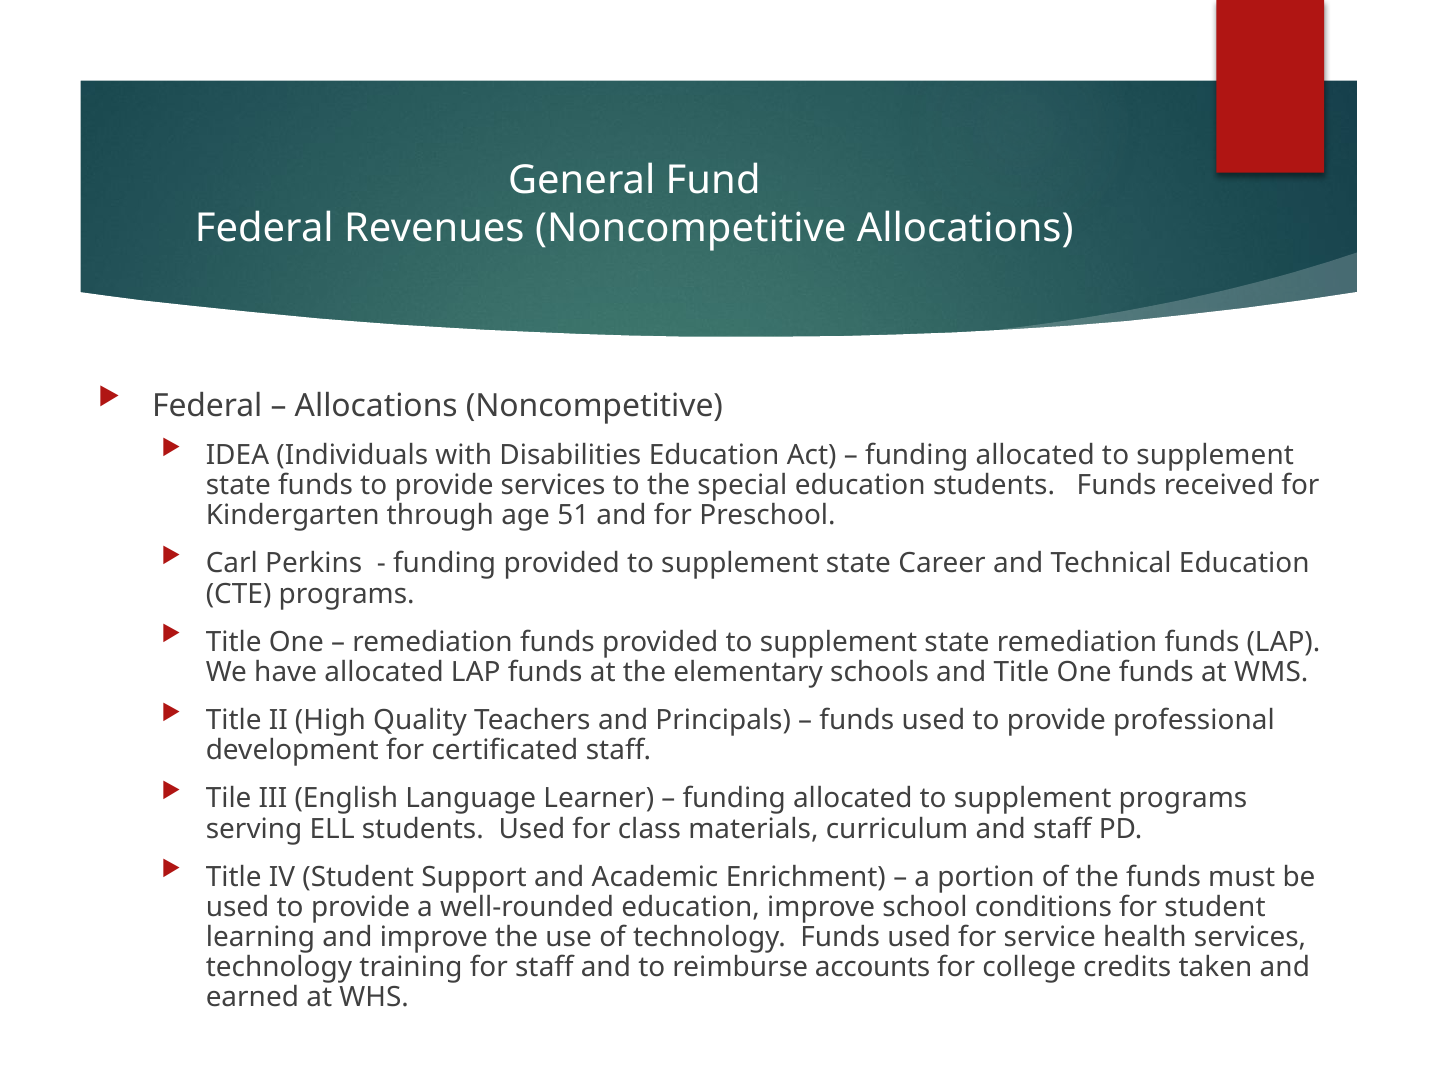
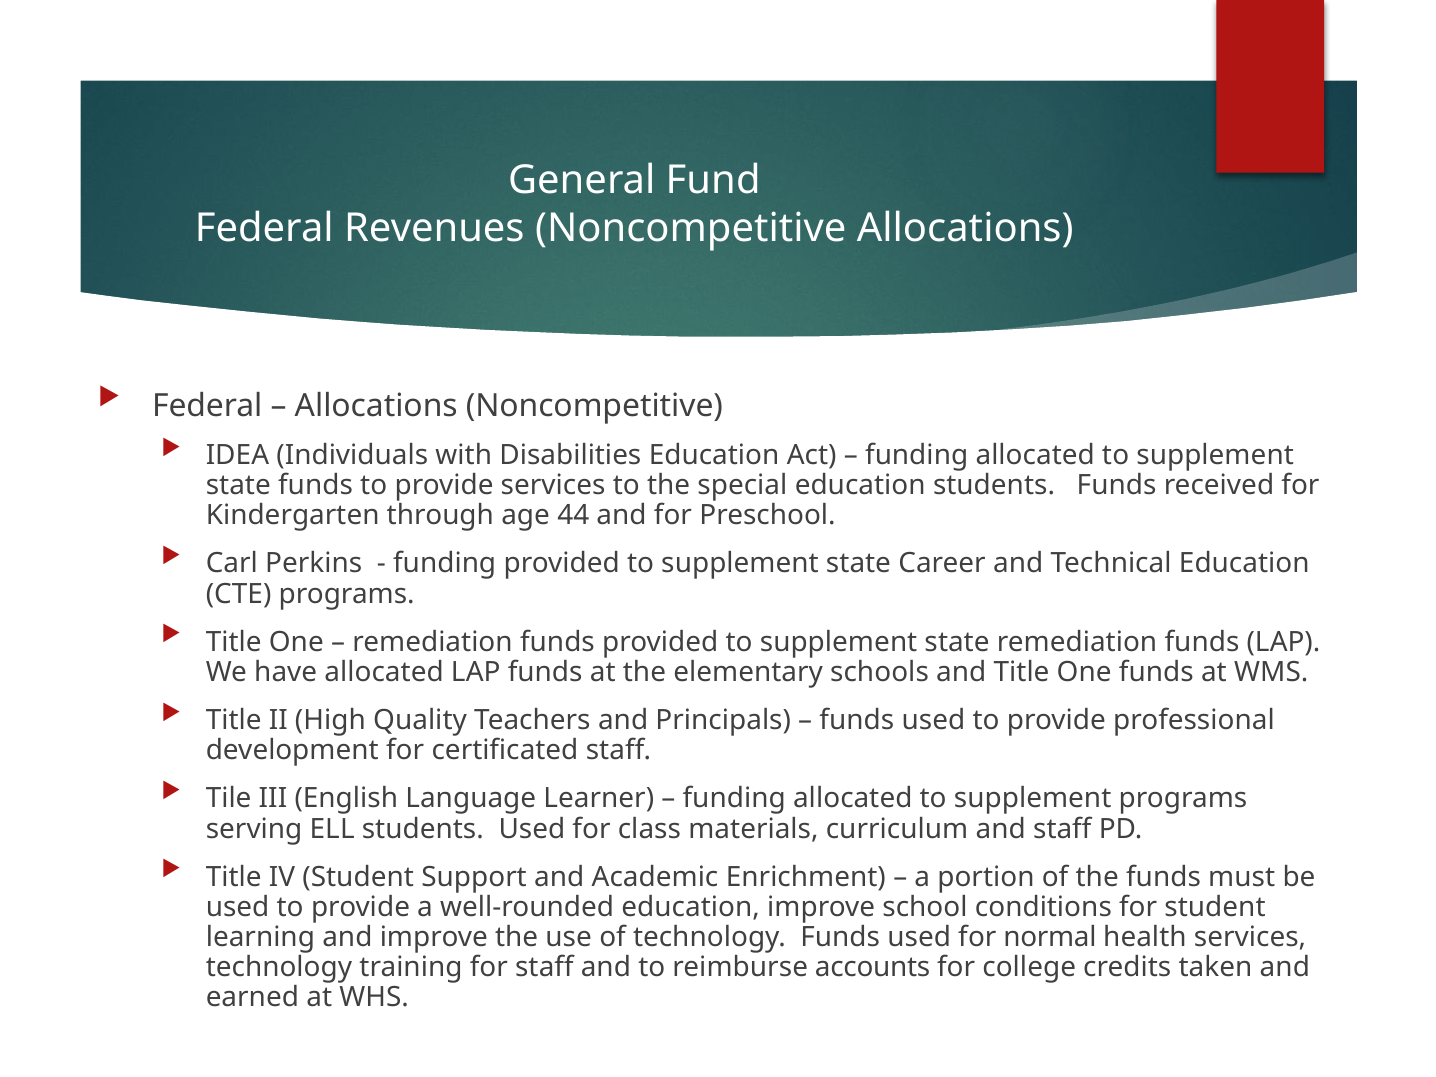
51: 51 -> 44 (573, 516)
service: service -> normal (1050, 937)
